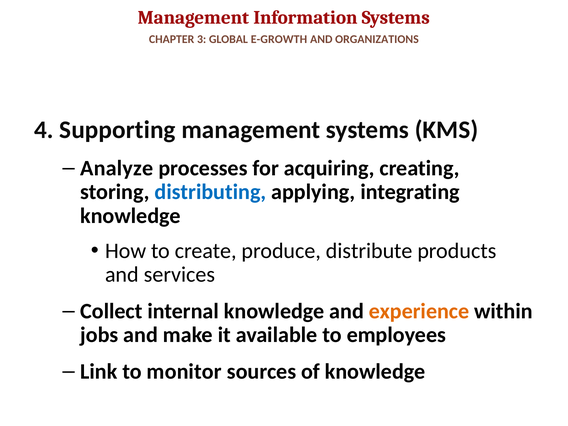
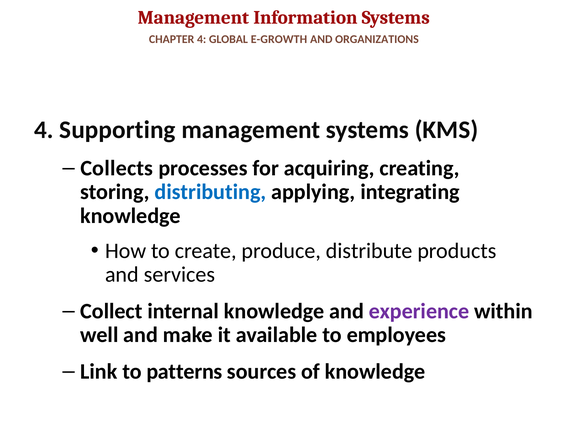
CHAPTER 3: 3 -> 4 (202, 39)
Analyze: Analyze -> Collects (117, 168)
experience colour: orange -> purple (419, 311)
jobs: jobs -> well (99, 335)
monitor: monitor -> patterns (184, 371)
